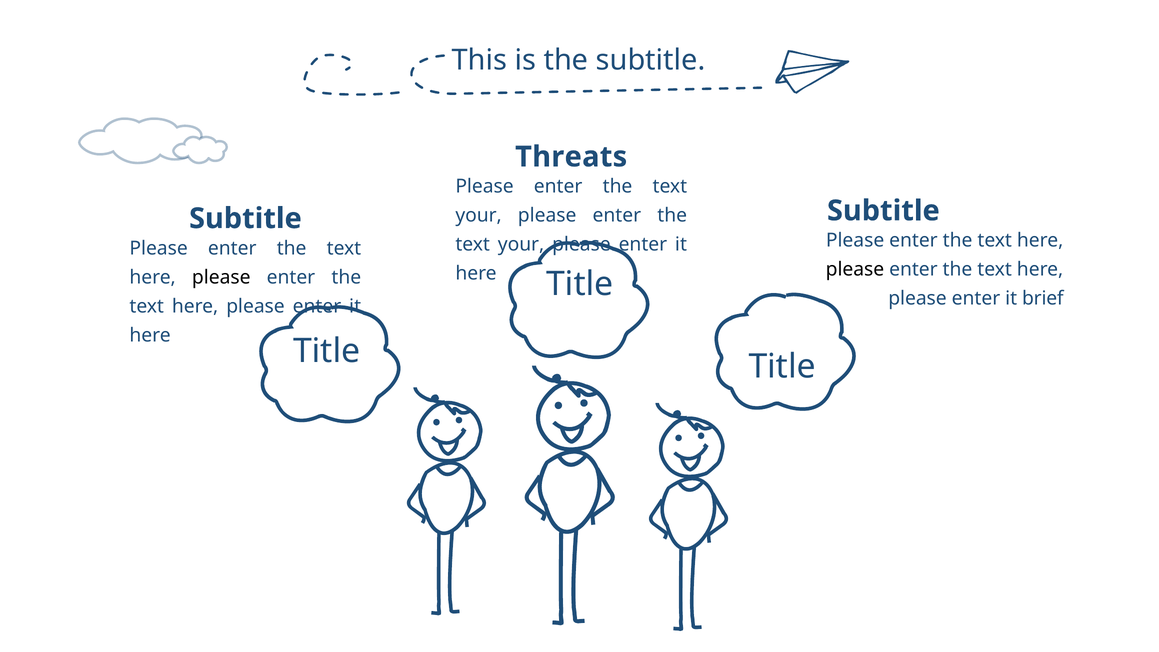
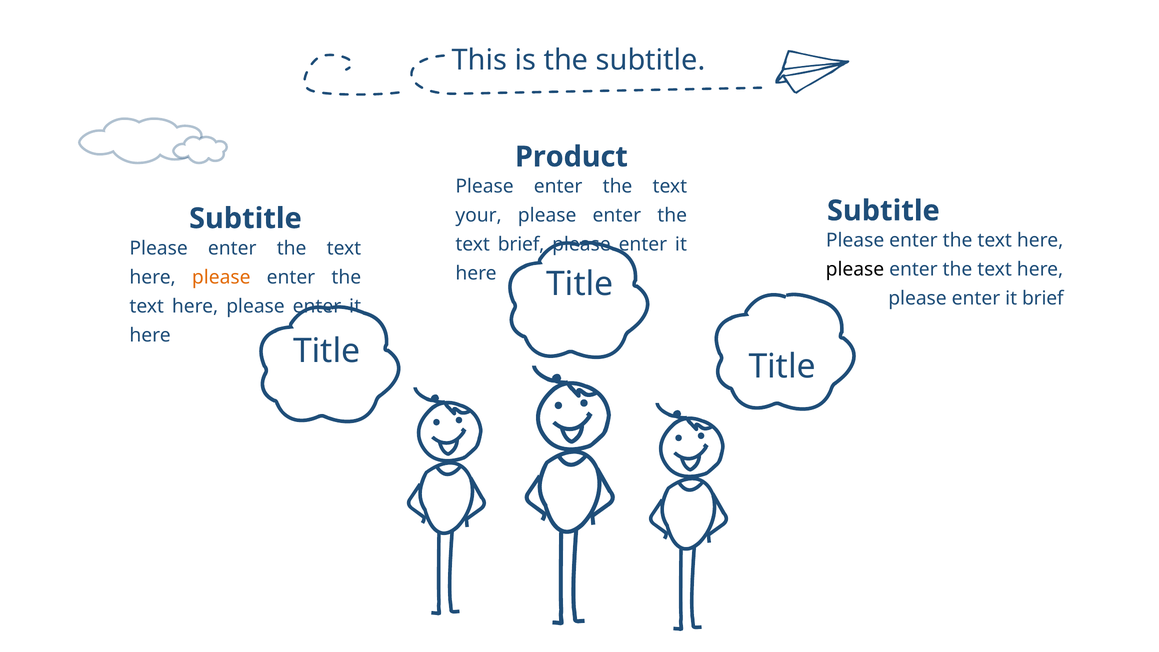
Threats: Threats -> Product (571, 157)
your: your -> brief (521, 245)
please colour: black -> orange (221, 277)
